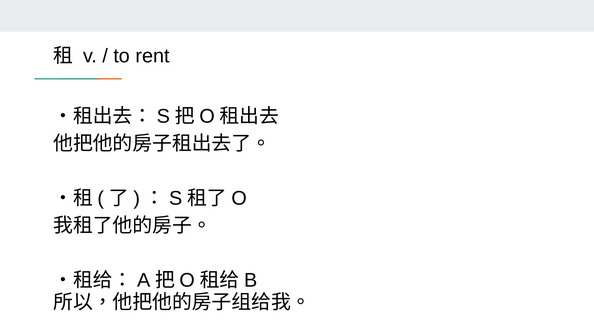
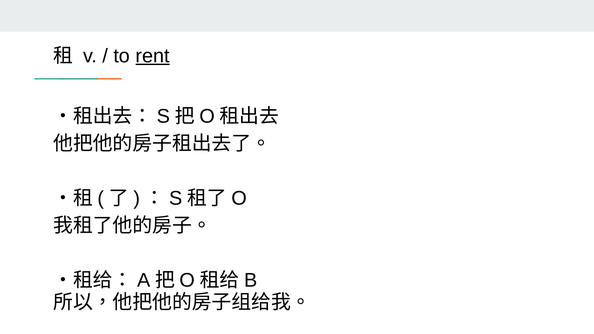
rent underline: none -> present (153, 56)
